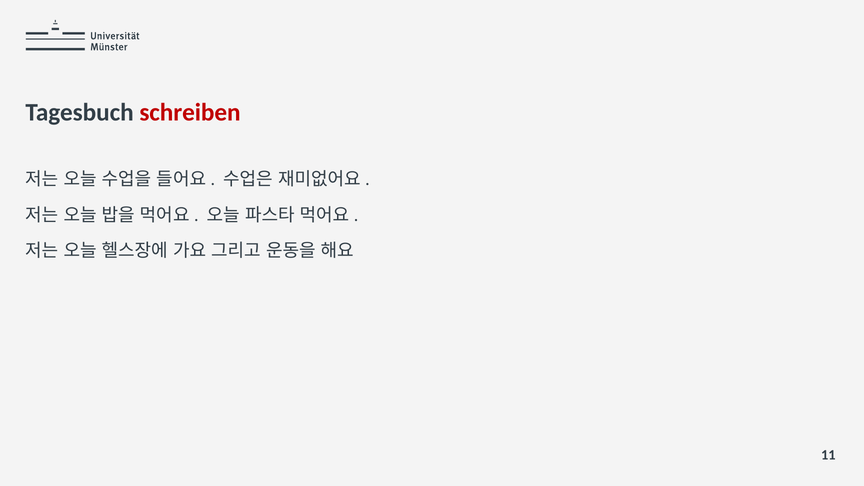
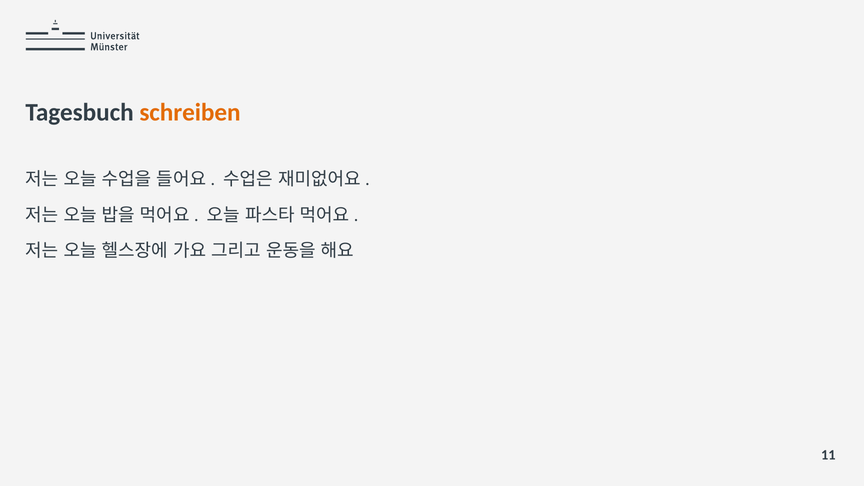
schreiben colour: red -> orange (190, 113)
